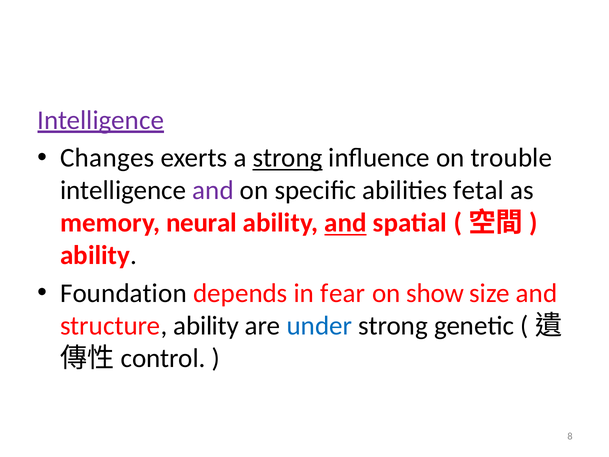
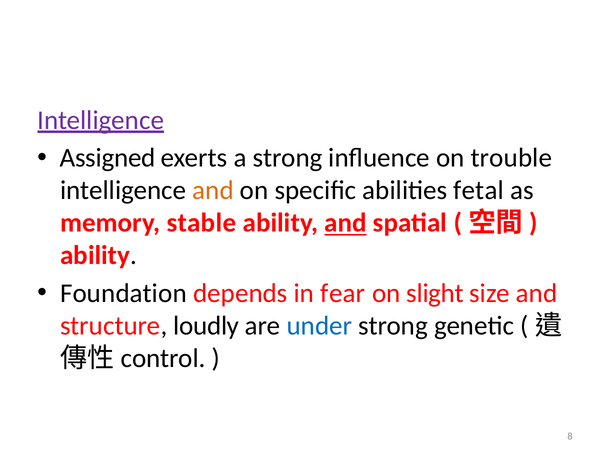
Changes: Changes -> Assigned (108, 158)
strong underline: present -> none (288, 158)
and colour: purple -> orange (213, 190)
neural: neural -> stable (201, 223)
show: show -> slight (435, 293)
structure ability: ability -> loudly (206, 326)
